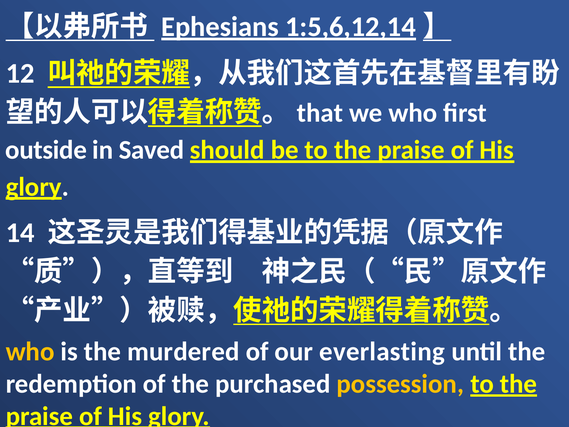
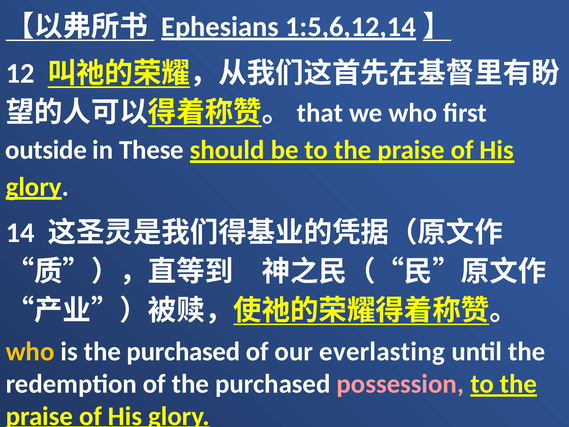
Saved: Saved -> These (152, 150)
is the murdered: murdered -> purchased (183, 352)
possession colour: yellow -> pink (400, 384)
